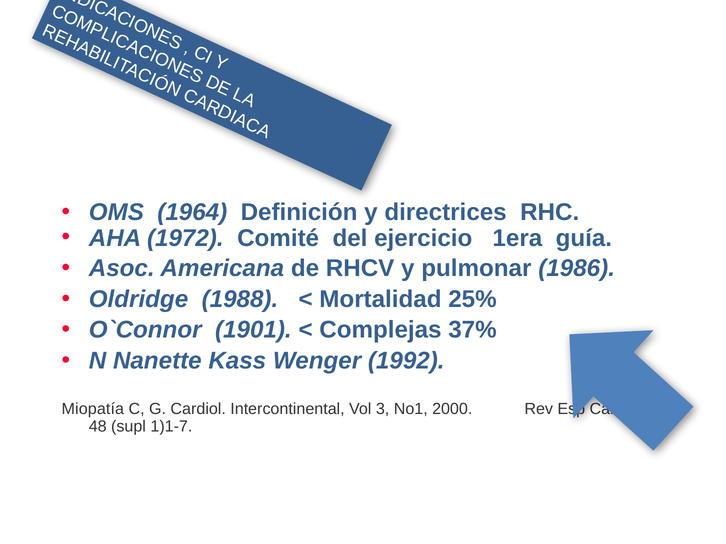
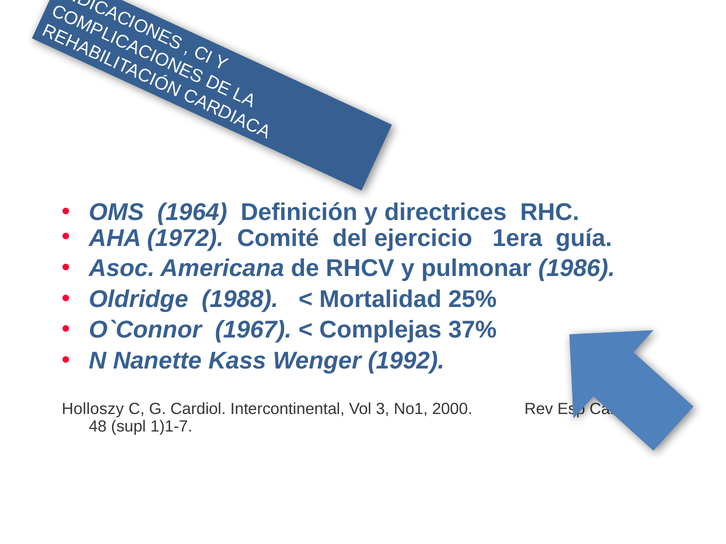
1901: 1901 -> 1967 (253, 330)
Miopatía: Miopatía -> Holloszy (93, 409)
